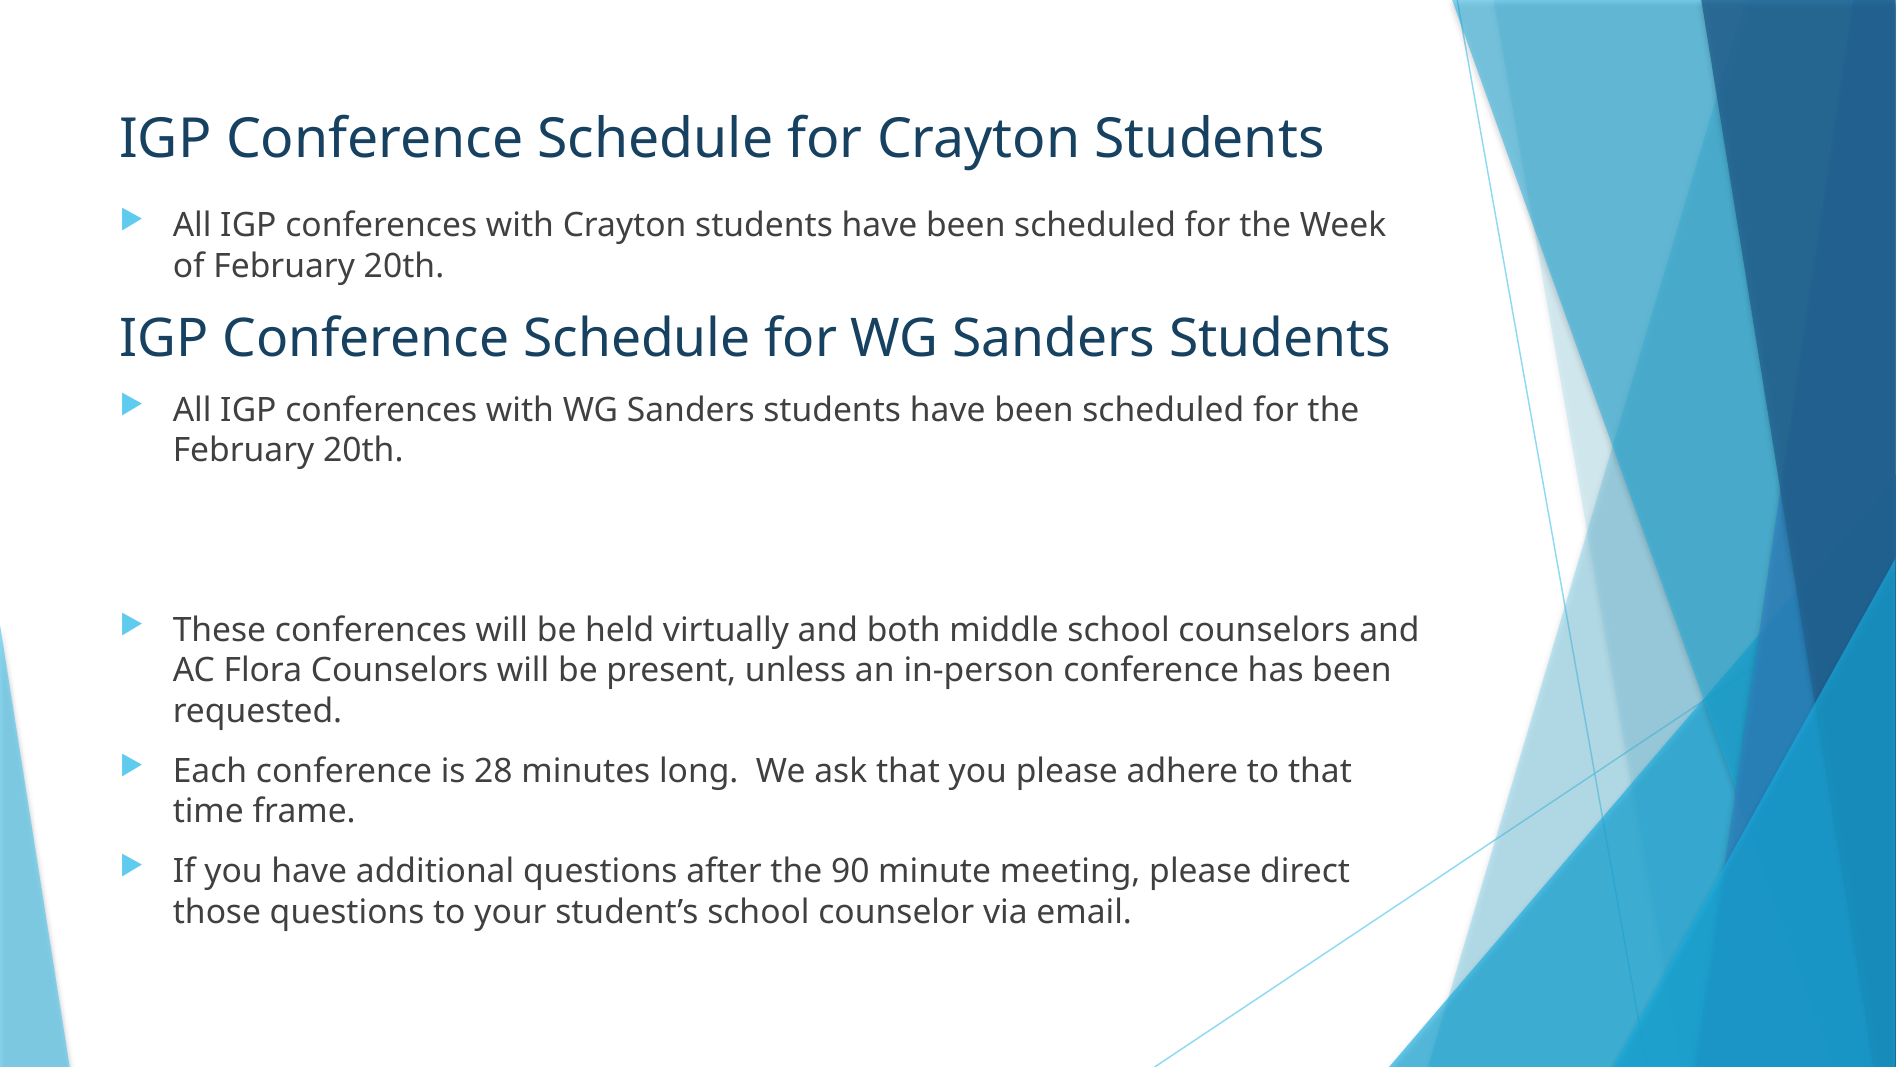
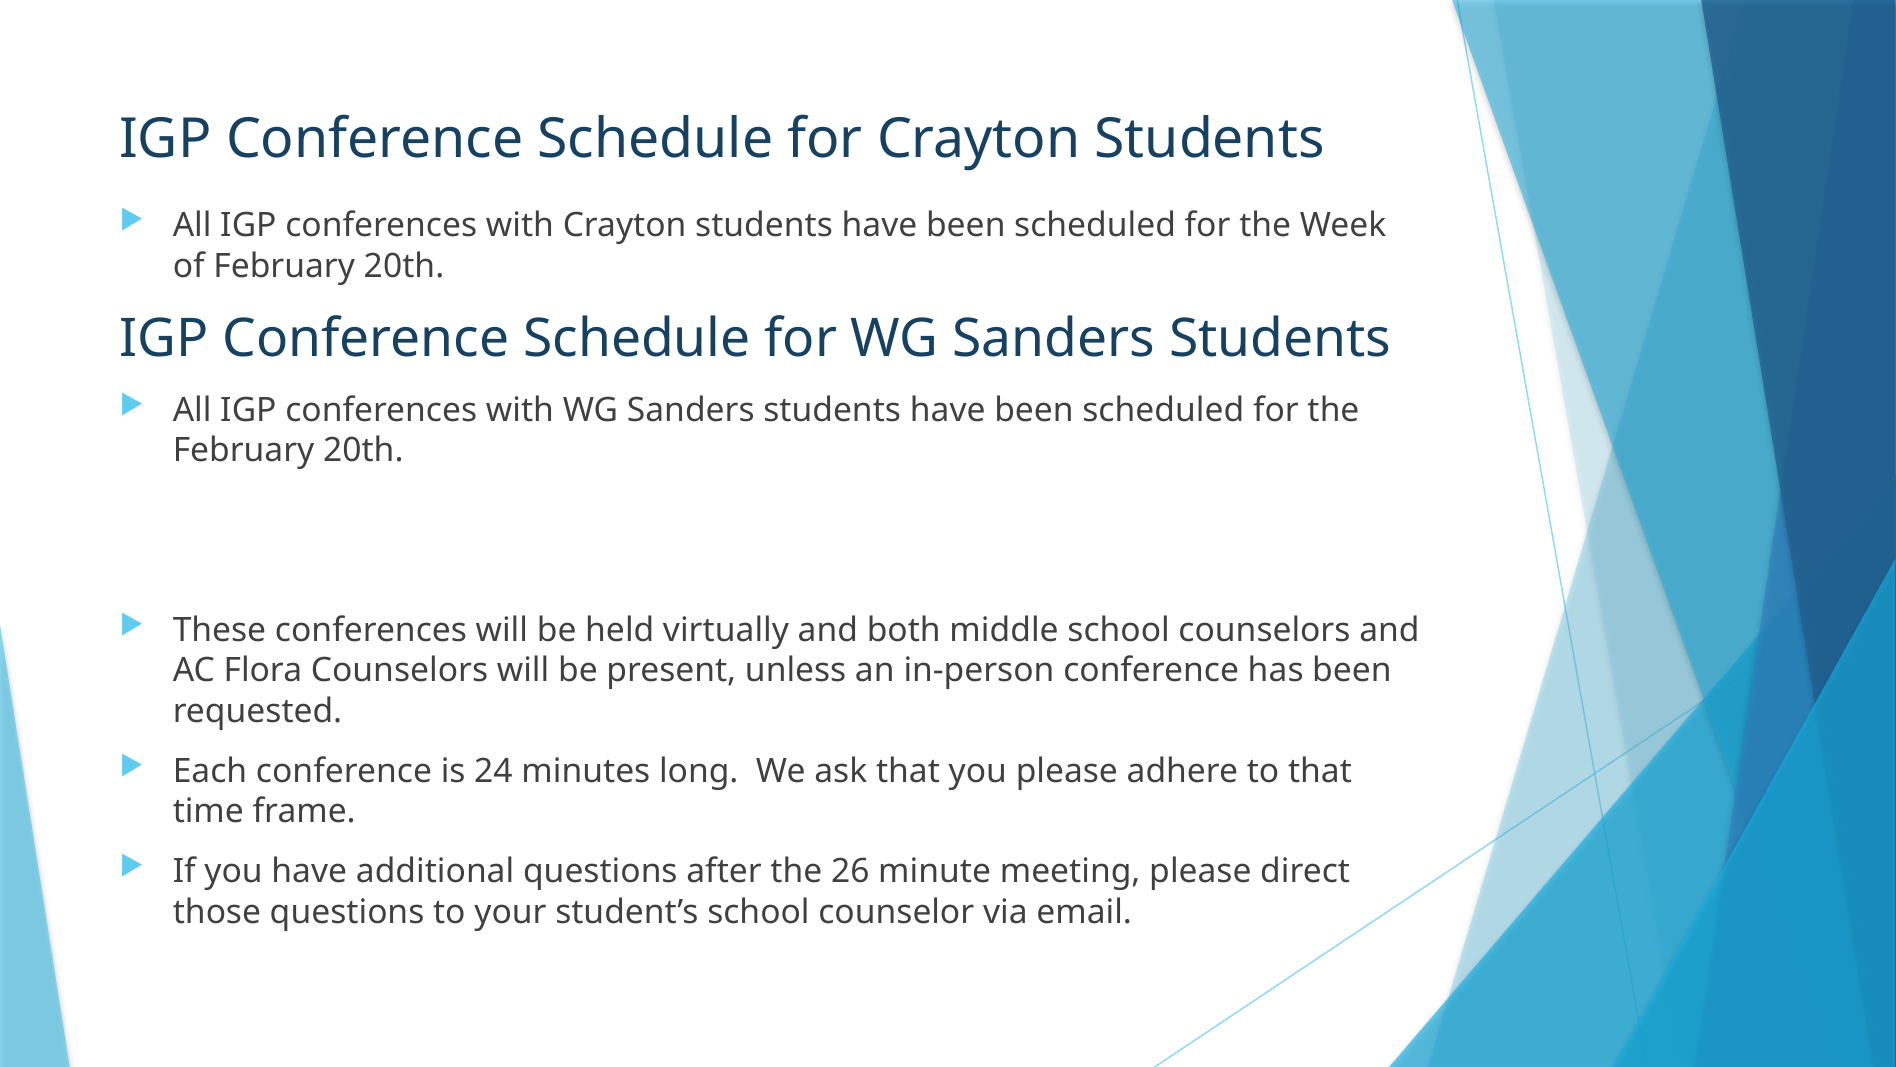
28: 28 -> 24 (493, 771)
90: 90 -> 26 (850, 871)
